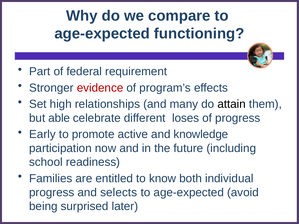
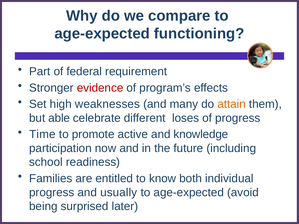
relationships: relationships -> weaknesses (107, 104)
attain colour: black -> orange (232, 104)
Early: Early -> Time (42, 134)
selects: selects -> usually (119, 193)
